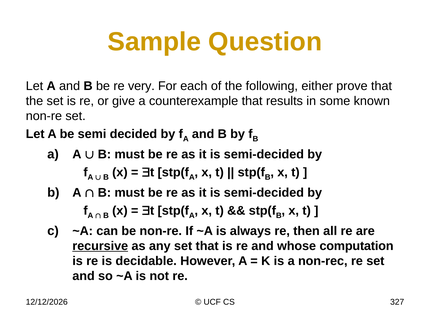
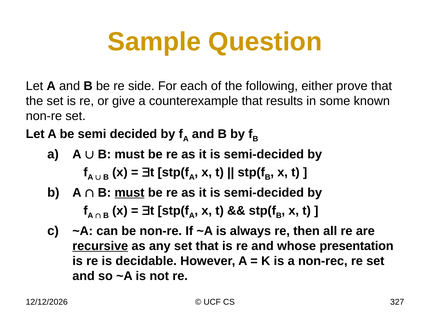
very: very -> side (141, 86)
must underline: none -> present (129, 192)
computation: computation -> presentation (357, 246)
